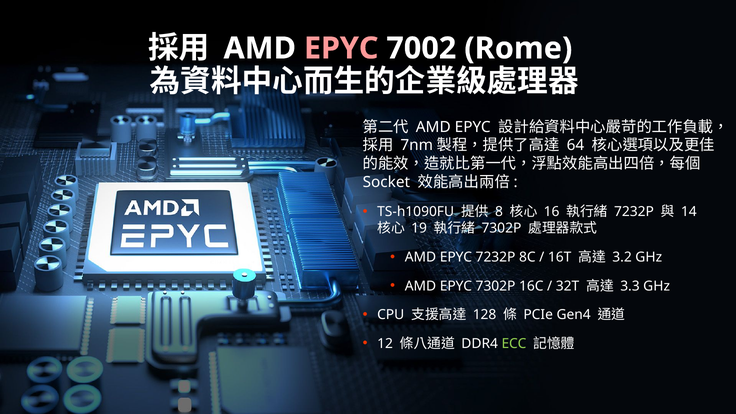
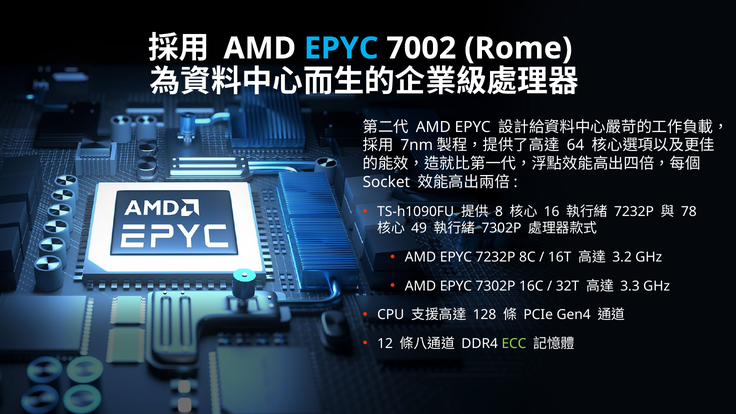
EPYC colour: pink -> light blue (341, 48)
14: 14 -> 78 (689, 212)
19: 19 -> 49 (419, 228)
